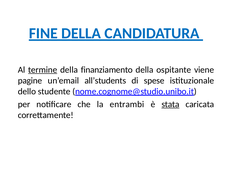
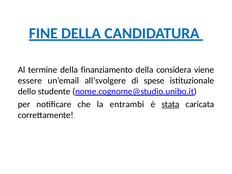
termine underline: present -> none (43, 70)
ospitante: ospitante -> considera (174, 70)
pagine: pagine -> essere (30, 81)
all’students: all’students -> all’svolgere (105, 81)
